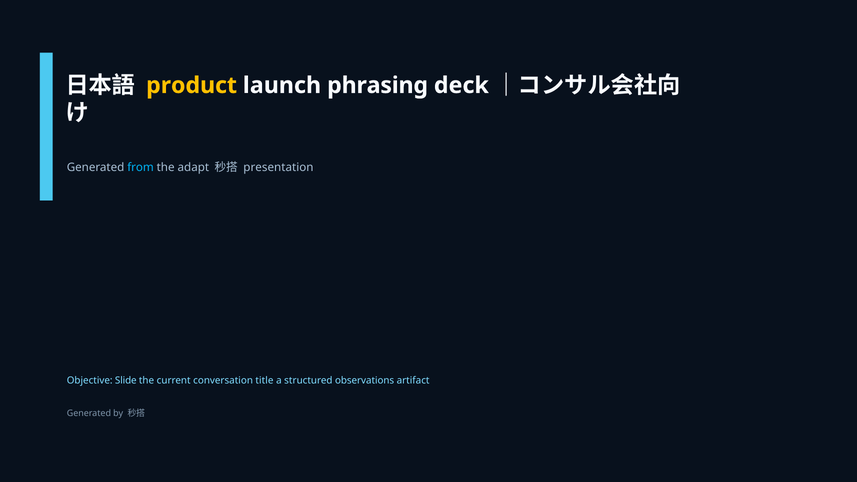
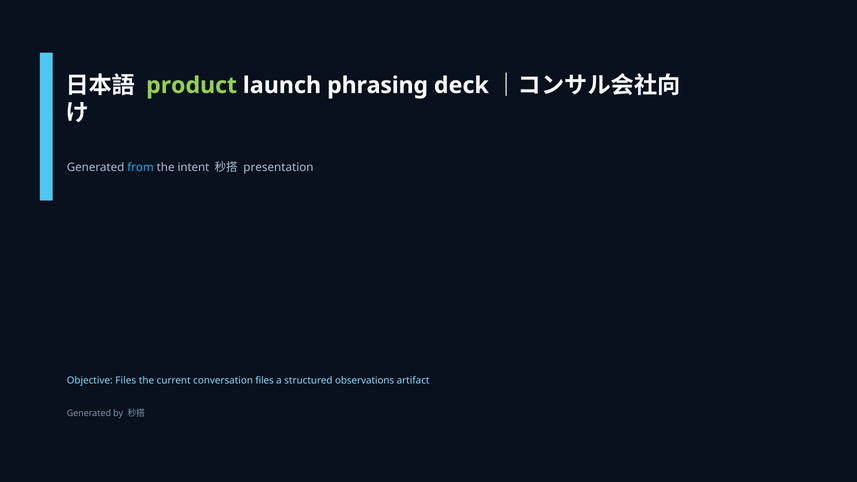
product colour: yellow -> light green (192, 85)
adapt: adapt -> intent (193, 167)
Objective Slide: Slide -> Files (126, 381)
conversation title: title -> files (265, 381)
